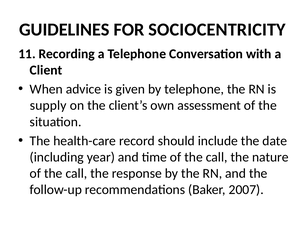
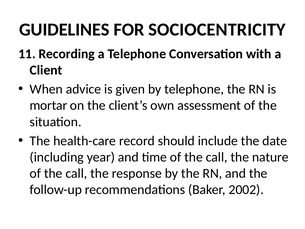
supply: supply -> mortar (48, 105)
2007: 2007 -> 2002 (246, 190)
